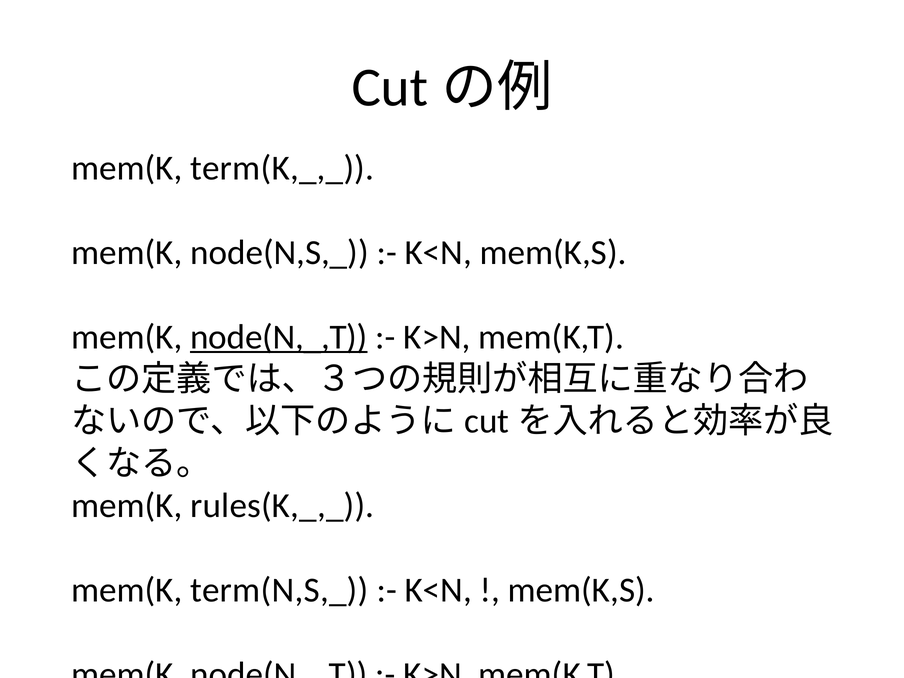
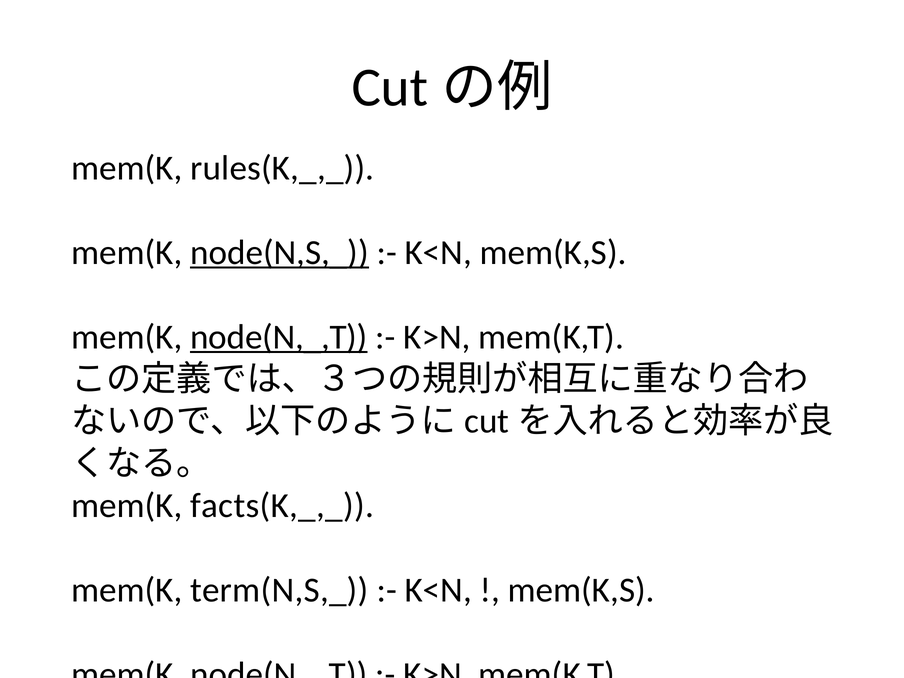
term(K,_,_: term(K,_,_ -> rules(K,_,_ (282, 168)
node(N,S,_ underline: none -> present (279, 253)
rules(K,_,_: rules(K,_,_ -> facts(K,_,_ (282, 506)
